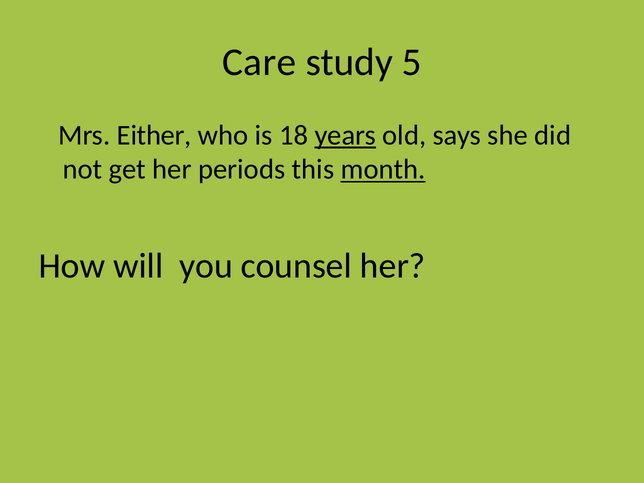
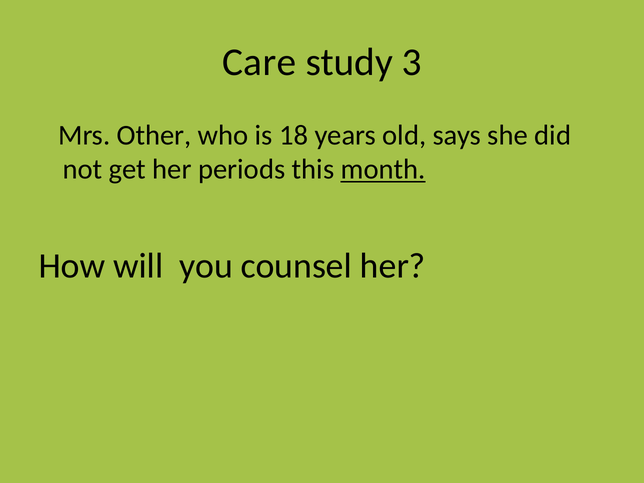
5: 5 -> 3 (412, 62)
Either: Either -> Other (154, 135)
years underline: present -> none (345, 135)
